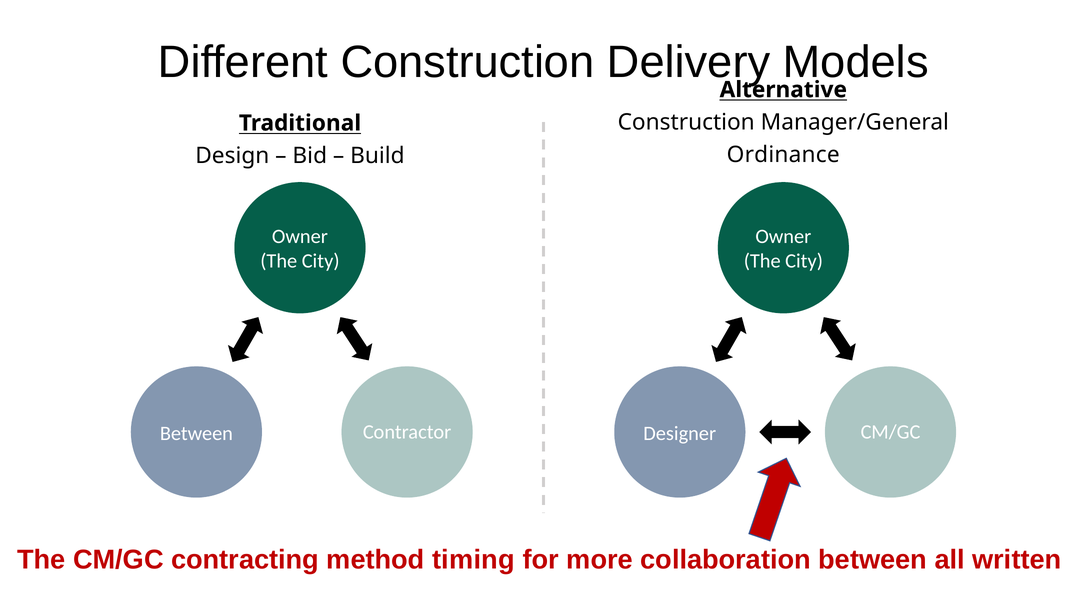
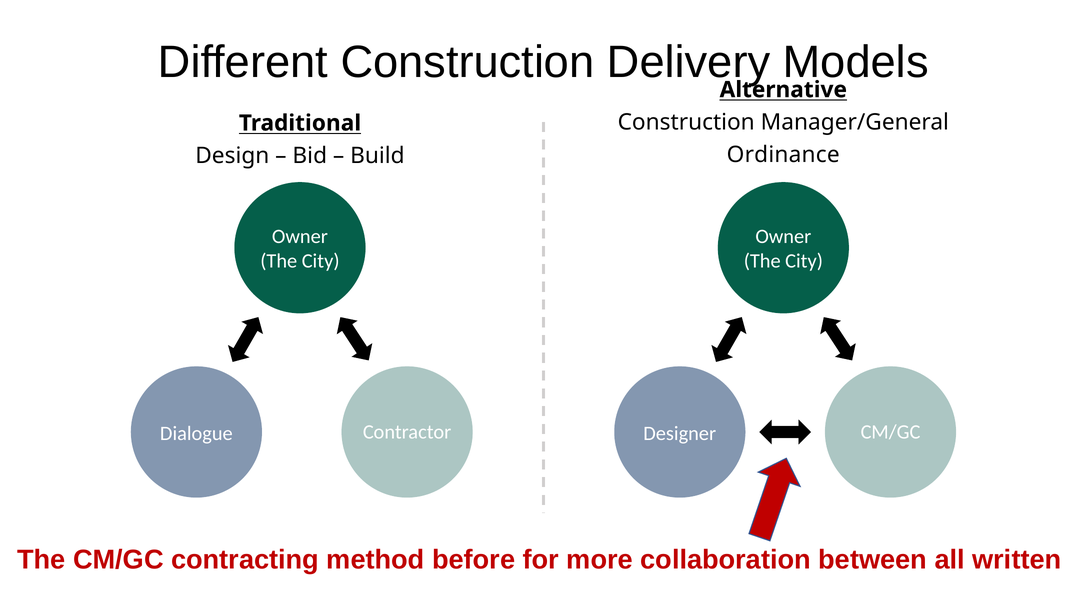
Between: Between -> Dialogue (196, 433)
timing: timing -> before (474, 559)
